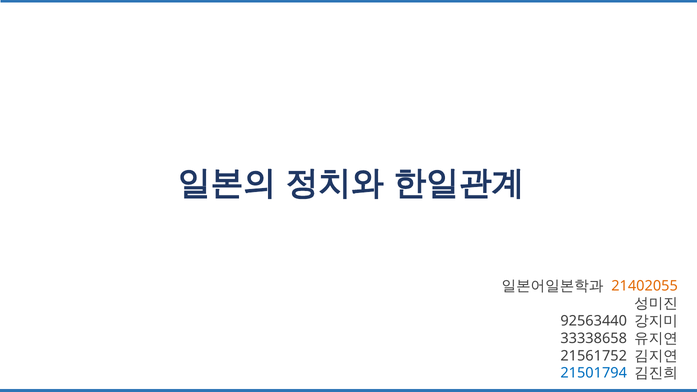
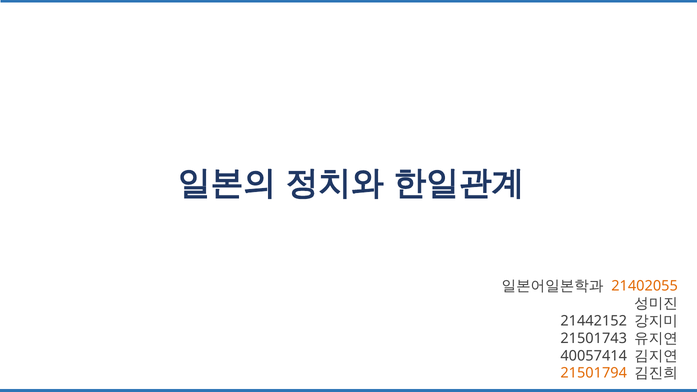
92563440: 92563440 -> 21442152 (594, 321)
33338658: 33338658 -> 21501743 (594, 338)
21561752: 21561752 -> 40057414 (594, 356)
21501794 colour: blue -> orange (594, 373)
